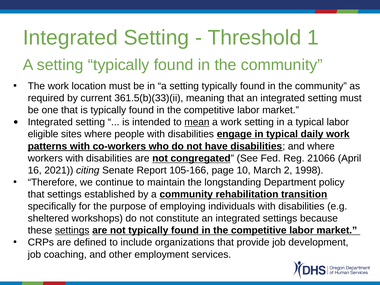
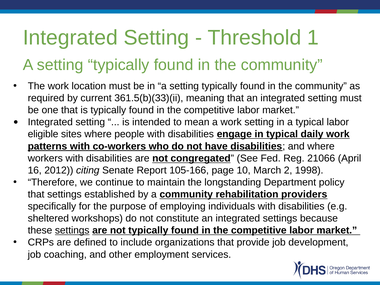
mean underline: present -> none (197, 122)
2021: 2021 -> 2012 (59, 170)
transition: transition -> providers (304, 194)
